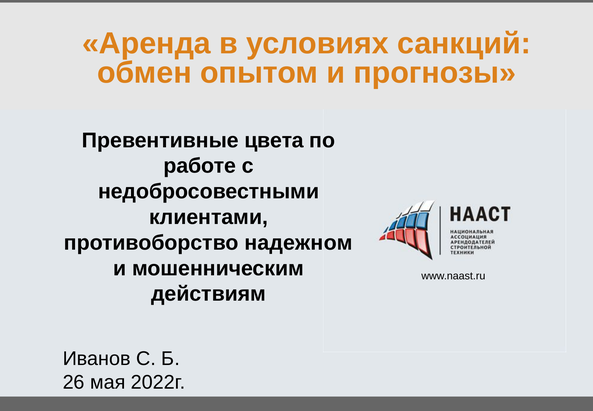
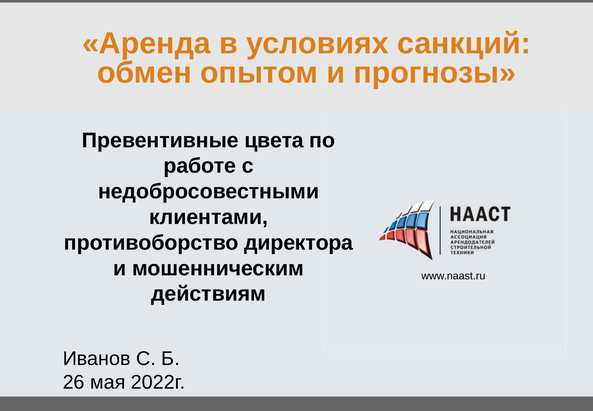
надежном: надежном -> директора (299, 242)
